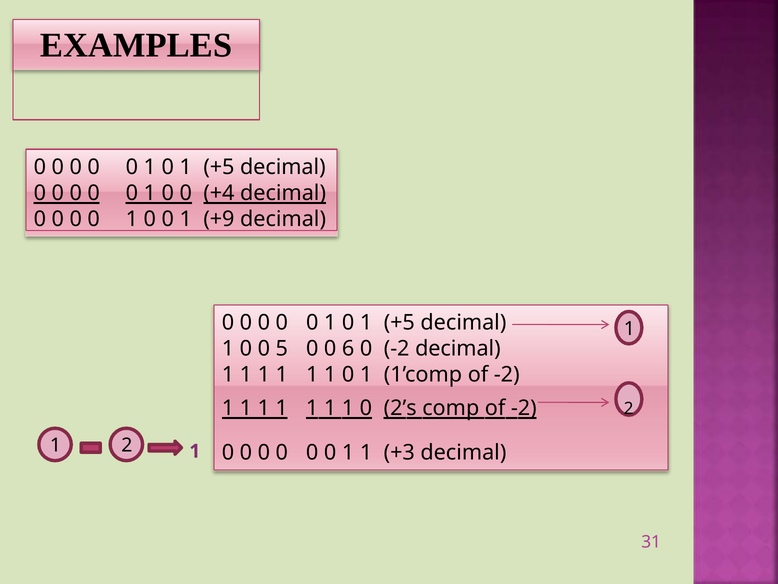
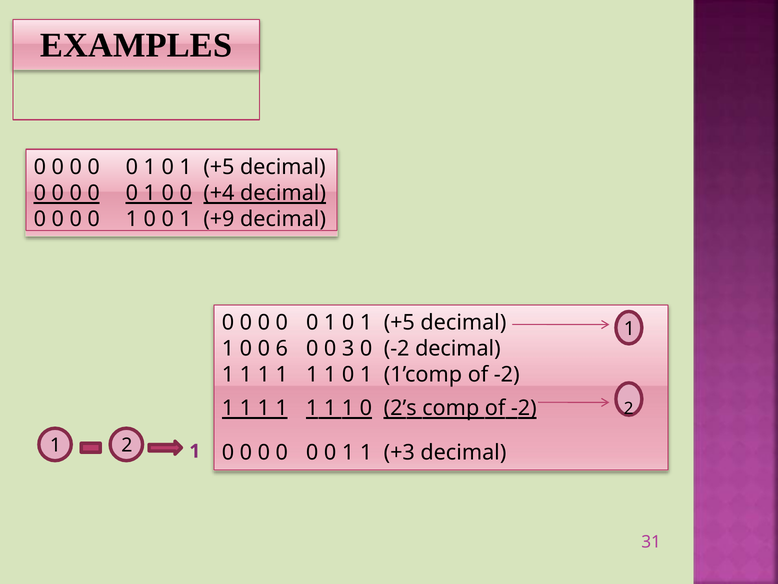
5: 5 -> 6 (282, 348)
6: 6 -> 3 (348, 348)
